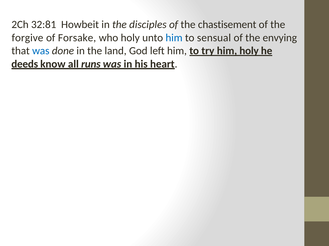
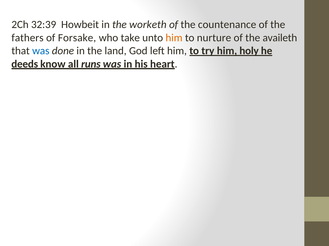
32:81: 32:81 -> 32:39 (44, 25)
disciples: disciples -> worketh (148, 25)
chastisement: chastisement -> countenance (227, 25)
forgive: forgive -> fathers (28, 38)
who holy: holy -> take (130, 38)
him colour: blue -> orange (174, 38)
sensual: sensual -> nurture (214, 38)
envying: envying -> availeth (280, 38)
